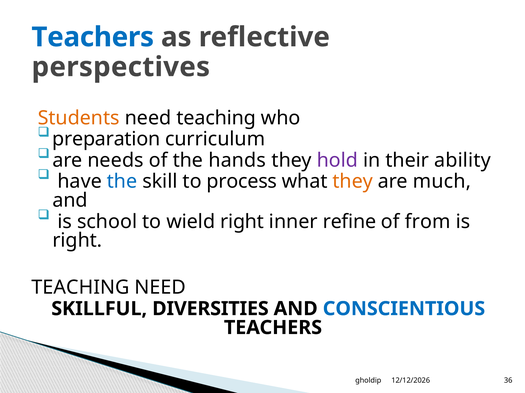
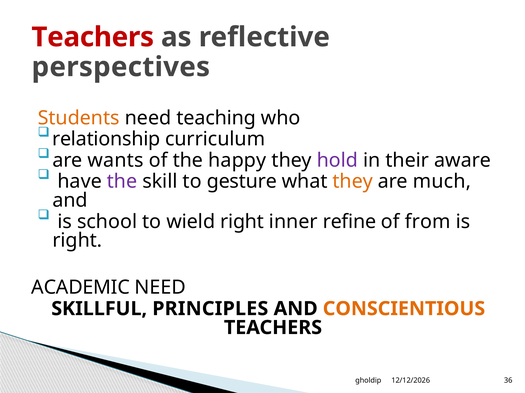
Teachers colour: blue -> red (93, 37)
preparation: preparation -> relationship (106, 139)
needs: needs -> wants (115, 161)
hands: hands -> happy (237, 161)
ability: ability -> aware (463, 161)
the colour: blue -> purple (122, 182)
process: process -> gesture (242, 182)
TEACHING: TEACHING -> ACADEMIC (81, 288)
DIVERSITIES: DIVERSITIES -> PRINCIPLES (210, 309)
CONSCIENTIOUS colour: blue -> orange (404, 309)
